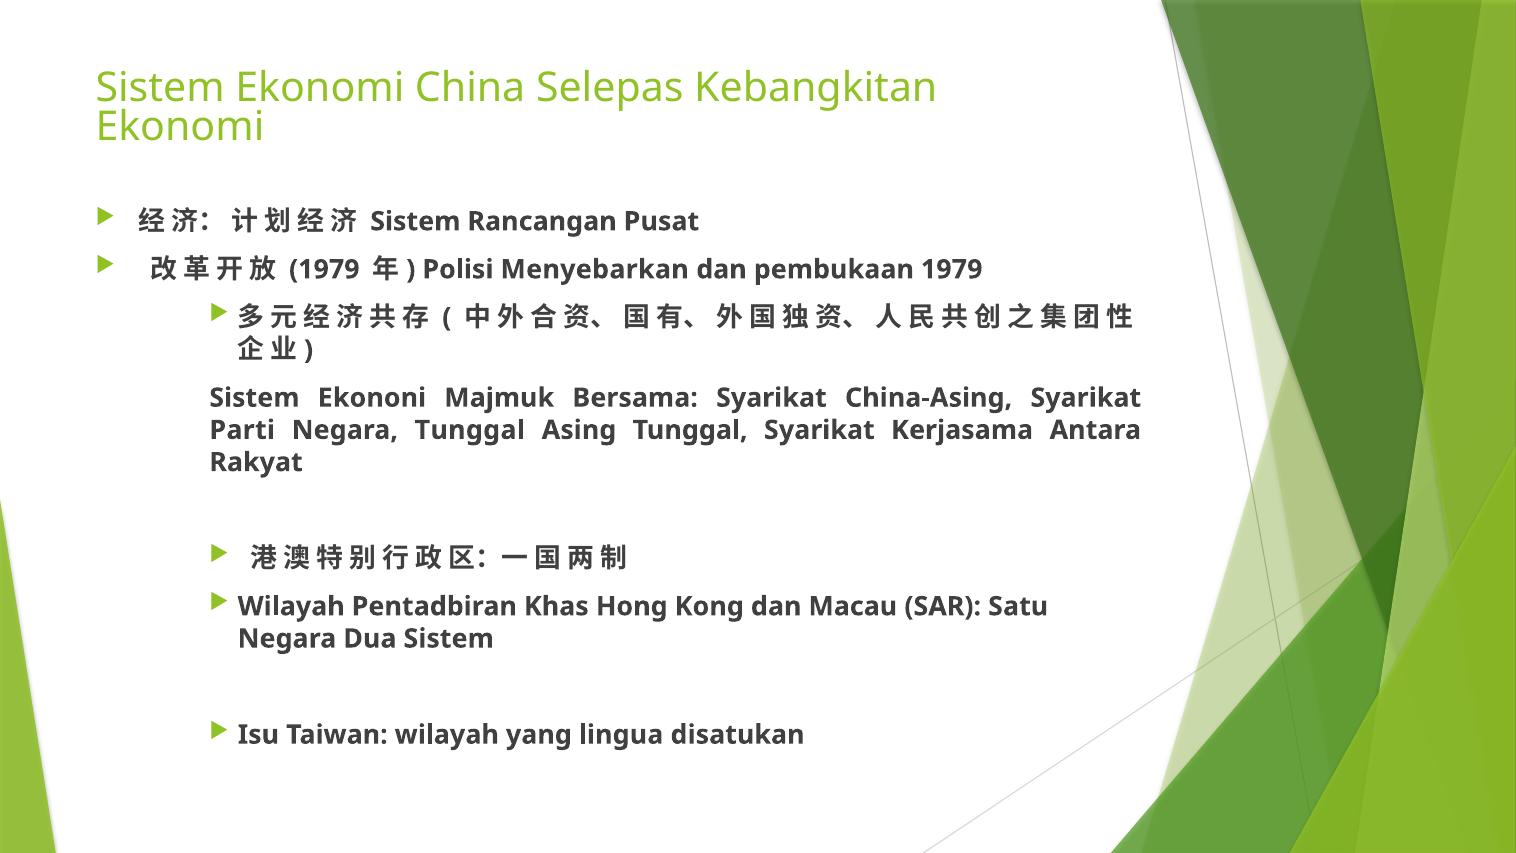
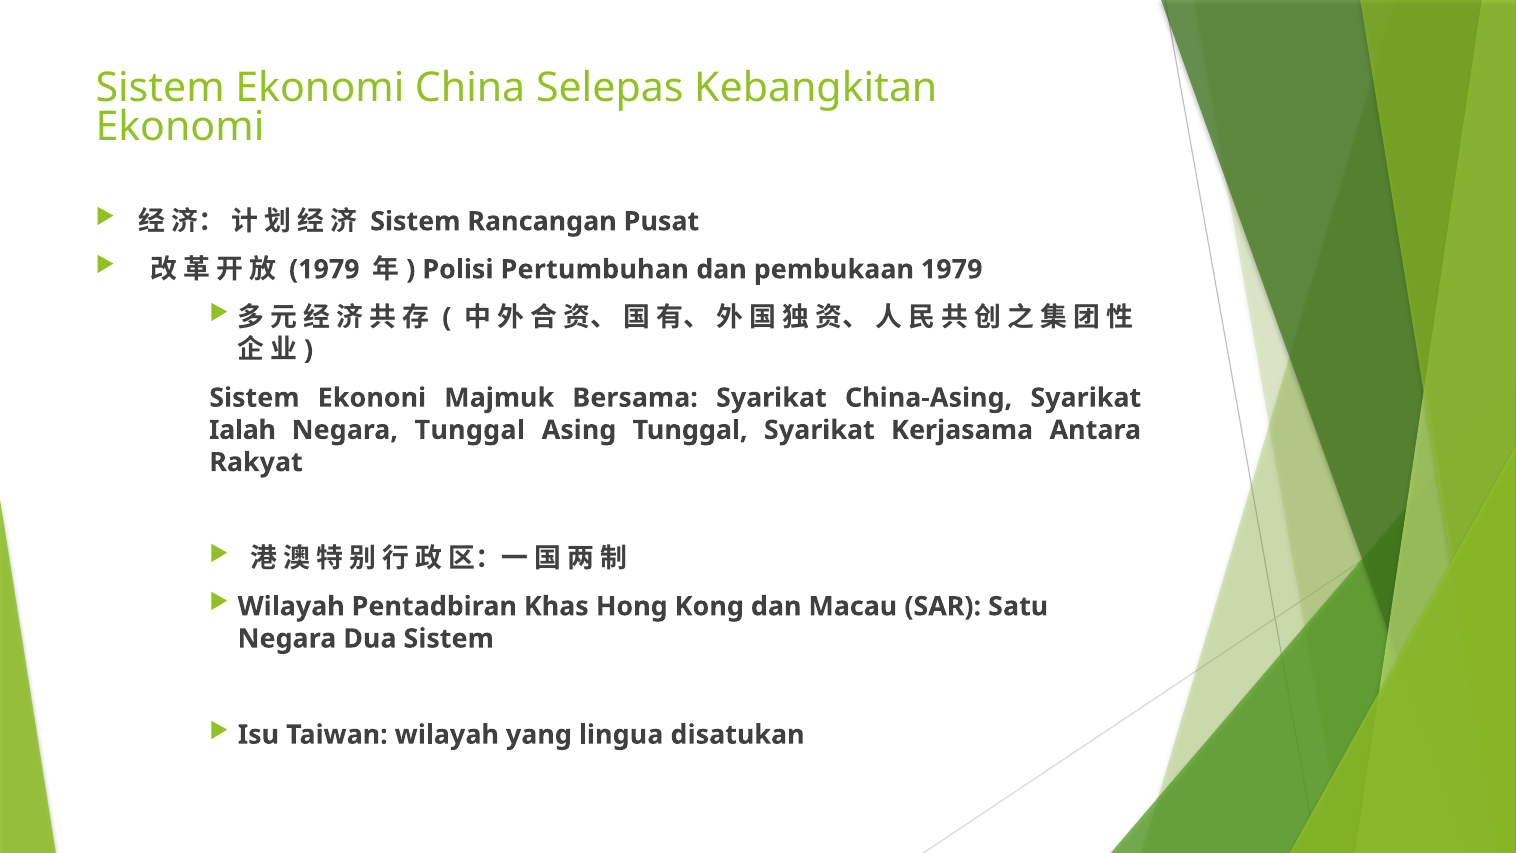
Menyebarkan: Menyebarkan -> Pertumbuhan (595, 269)
Parti: Parti -> Ialah (242, 430)
